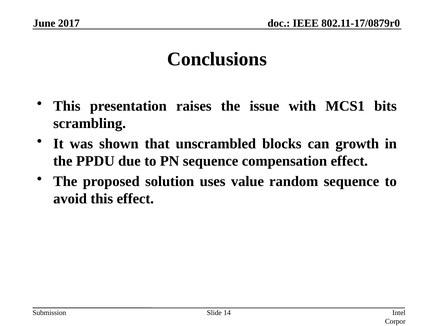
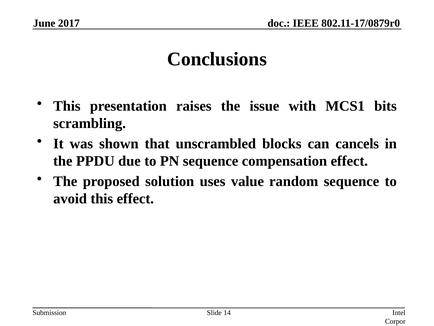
growth: growth -> cancels (357, 144)
